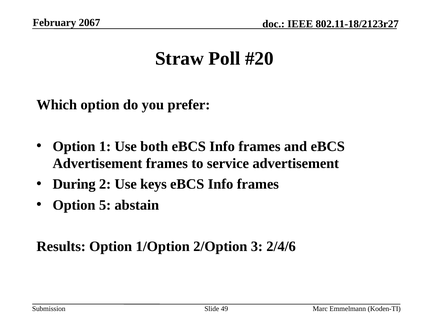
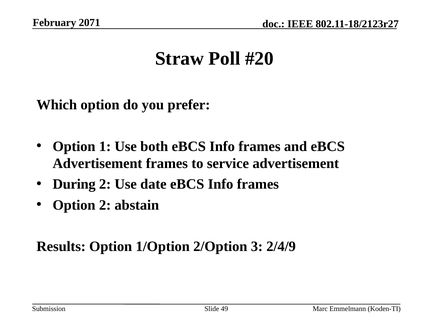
2067: 2067 -> 2071 (89, 23)
keys: keys -> date (153, 184)
Option 5: 5 -> 2 (105, 205)
2/4/6: 2/4/6 -> 2/4/9 (281, 246)
